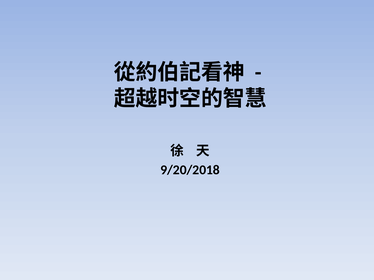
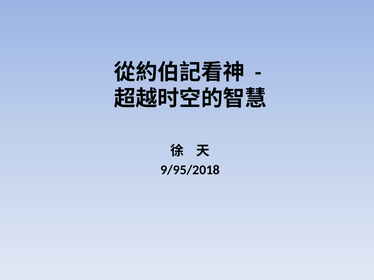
9/20/2018: 9/20/2018 -> 9/95/2018 (190, 170)
